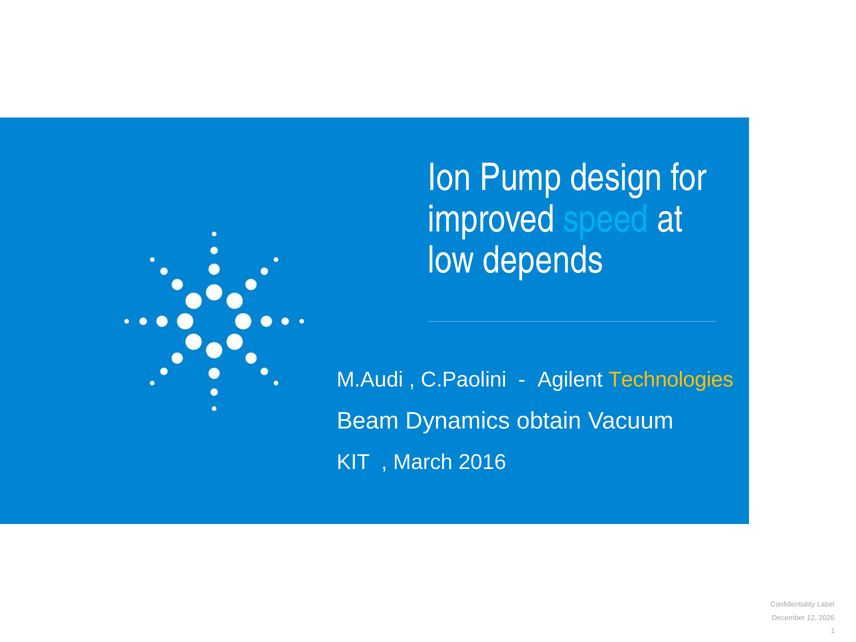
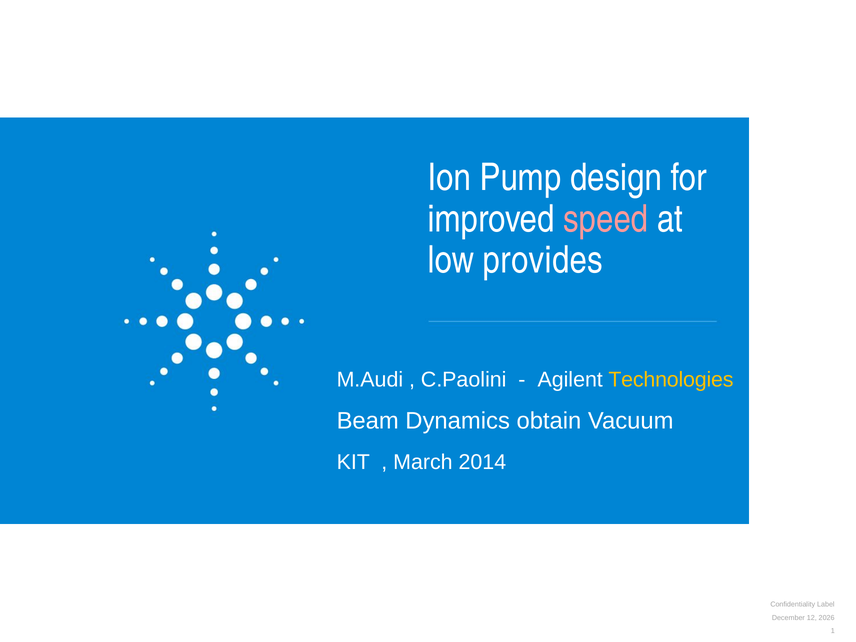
speed colour: light blue -> pink (606, 219)
depends: depends -> provides (543, 260)
2016: 2016 -> 2014 (482, 462)
